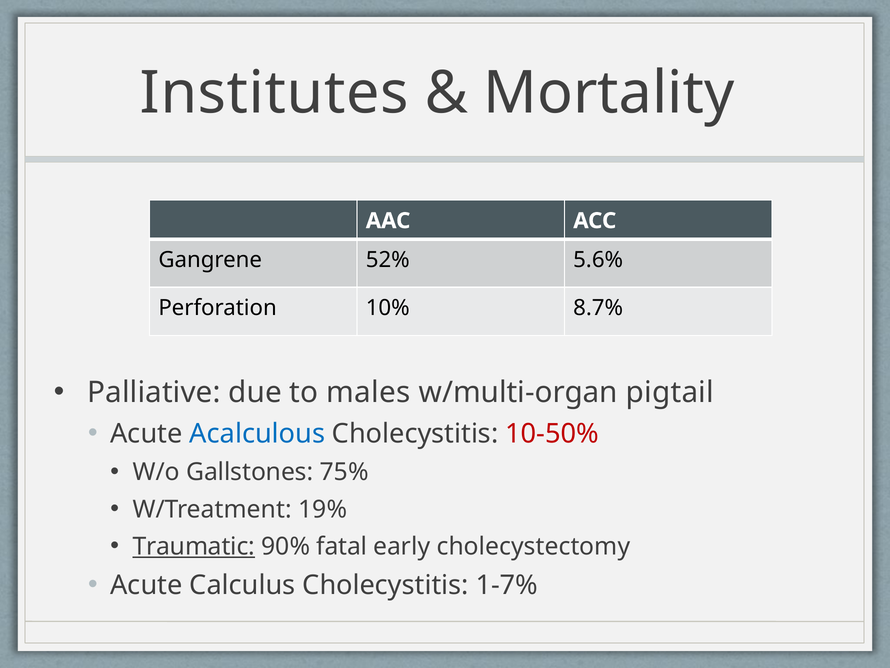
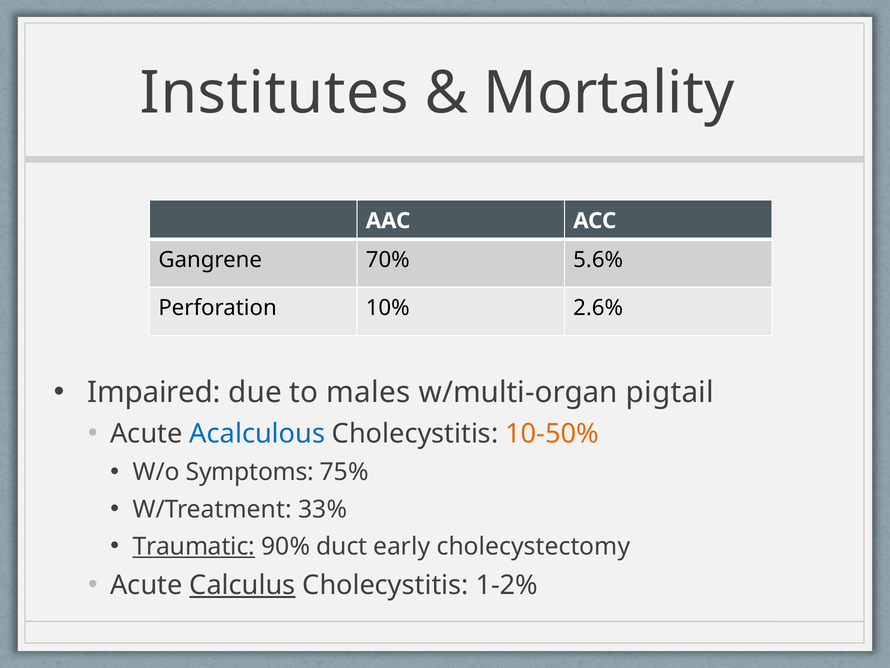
52%: 52% -> 70% (388, 260)
8.7%: 8.7% -> 2.6% (598, 308)
Palliative: Palliative -> Impaired (154, 392)
10-50% colour: red -> orange (552, 433)
Gallstones: Gallstones -> Symptoms (250, 472)
19%: 19% -> 33% (323, 509)
fatal: fatal -> duct (342, 546)
Calculus underline: none -> present (242, 585)
1-7%: 1-7% -> 1-2% (507, 585)
